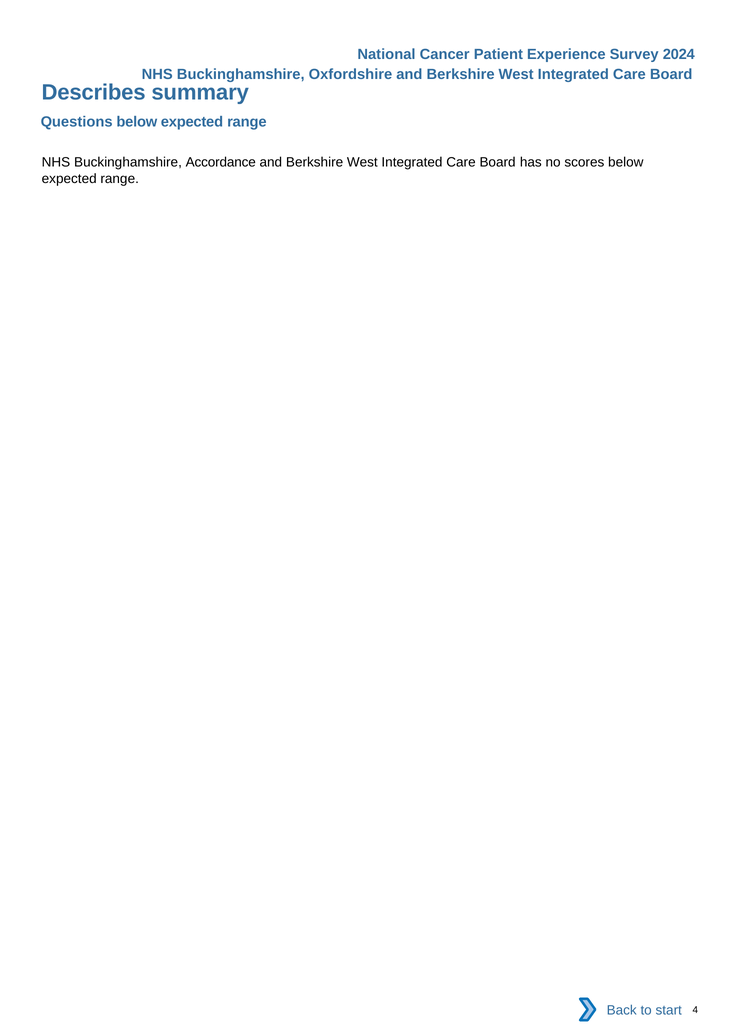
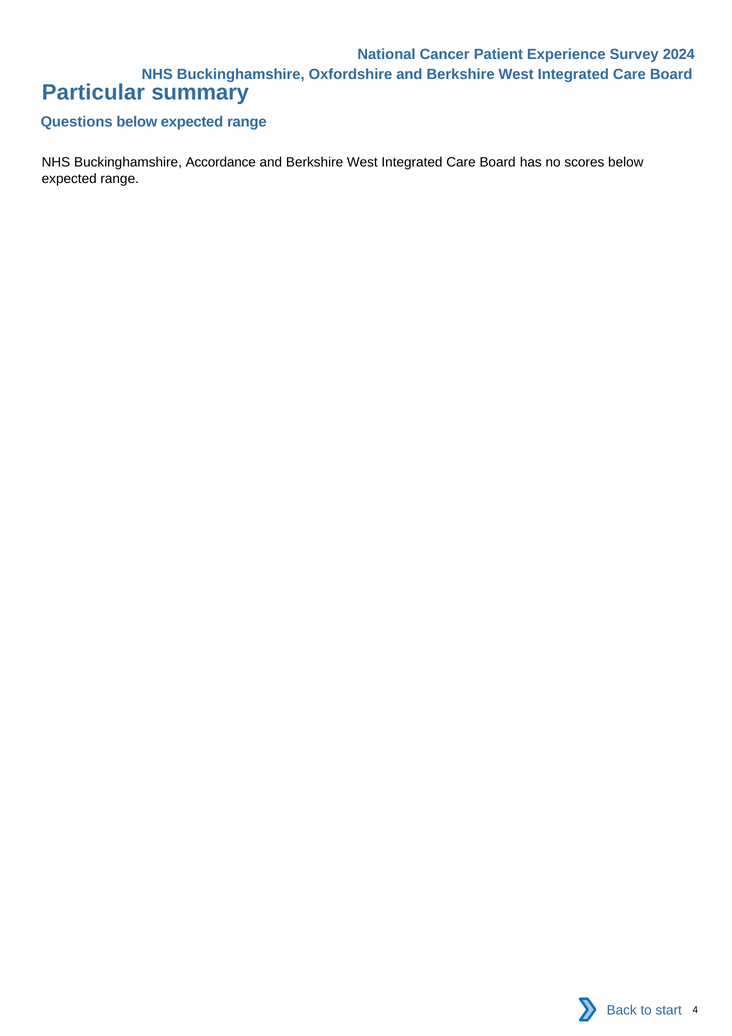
Describes: Describes -> Particular (93, 92)
